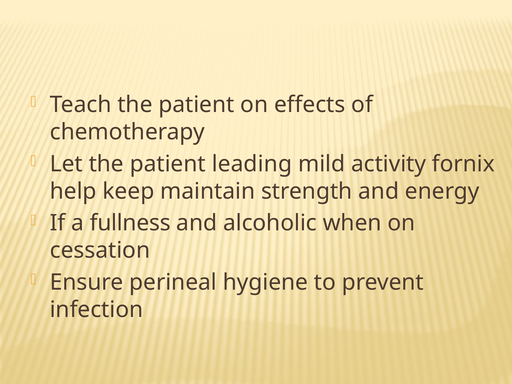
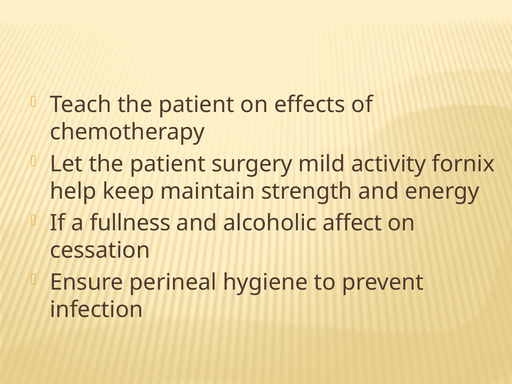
leading: leading -> surgery (252, 164)
when: when -> affect (352, 223)
